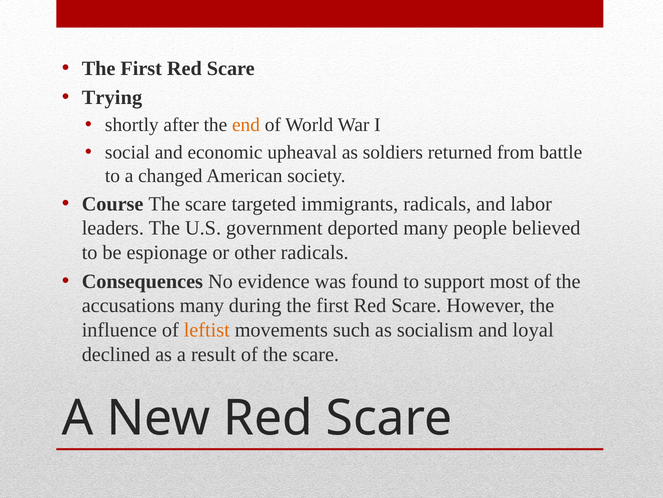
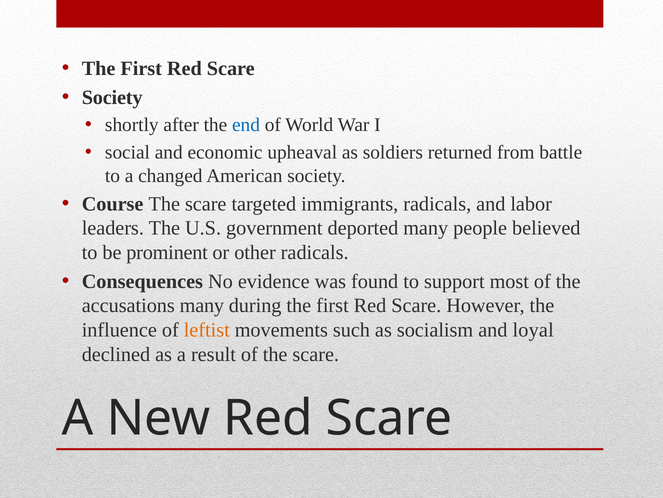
Trying: Trying -> Society (112, 97)
end colour: orange -> blue (246, 125)
espionage: espionage -> prominent (167, 252)
